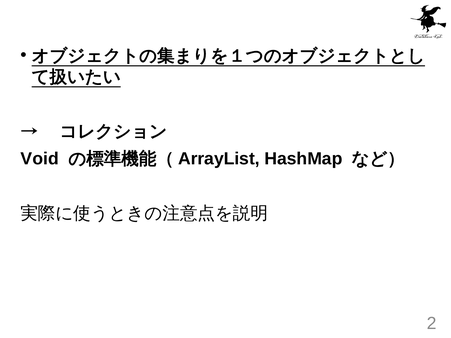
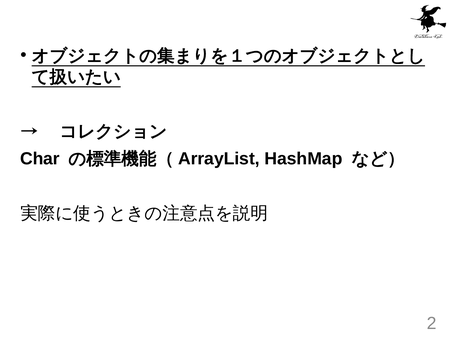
Void: Void -> Char (40, 159)
